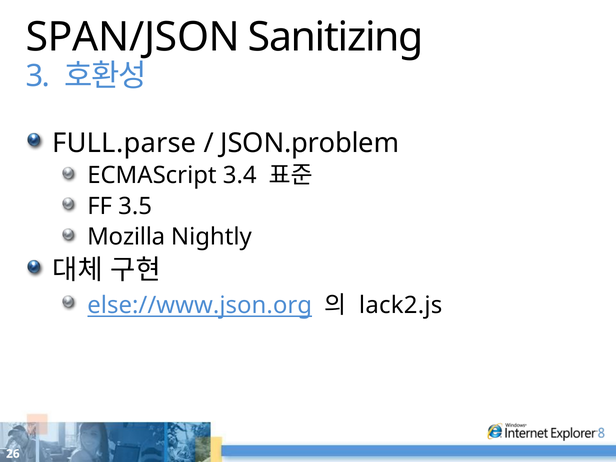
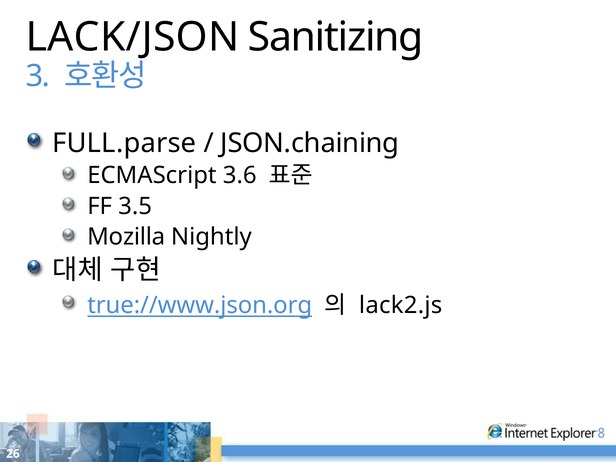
SPAN/JSON: SPAN/JSON -> LACK/JSON (133, 37)
JSON.problem: JSON.problem -> JSON.chaining (310, 143)
3.4: 3.4 -> 3.6 (240, 176)
else://www.json.org: else://www.json.org -> true://www.json.org (200, 305)
